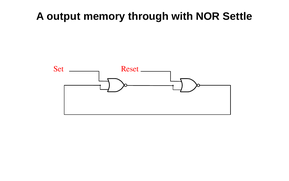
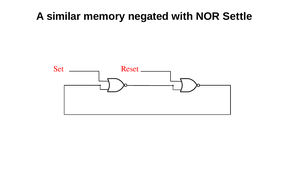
output: output -> similar (64, 16)
through: through -> negated (148, 16)
